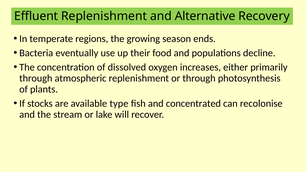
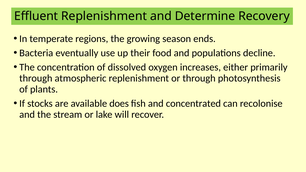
Alternative: Alternative -> Determine (205, 16)
type: type -> does (119, 103)
